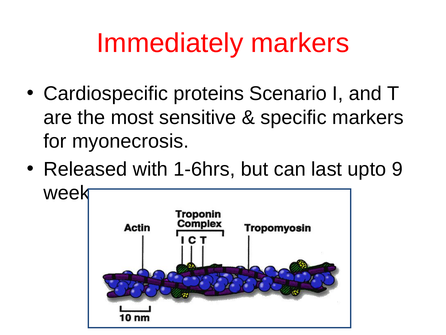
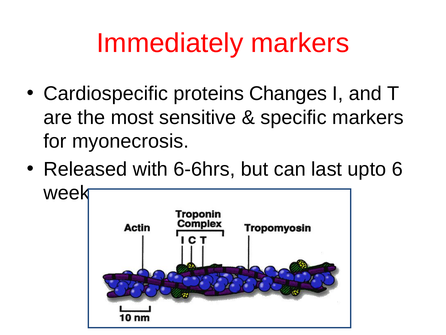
Scenario: Scenario -> Changes (288, 94)
1-6hrs: 1-6hrs -> 6-6hrs (204, 169)
9: 9 -> 6 (397, 169)
